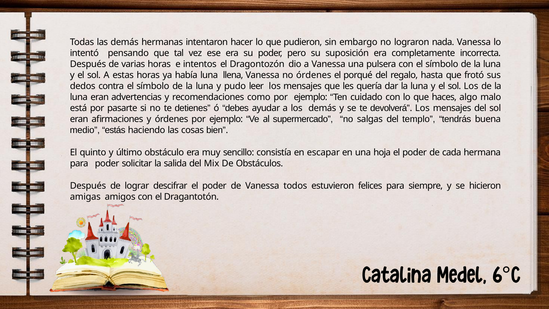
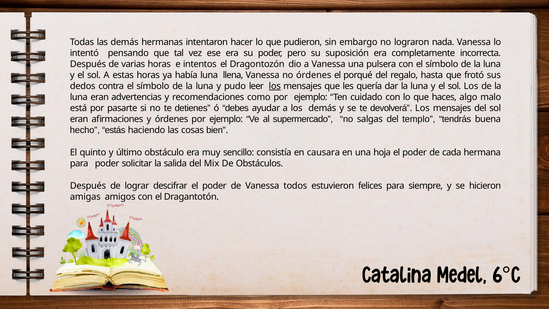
los underline: none -> present (275, 86)
medio: medio -> hecho (85, 130)
escapar: escapar -> causara (323, 152)
